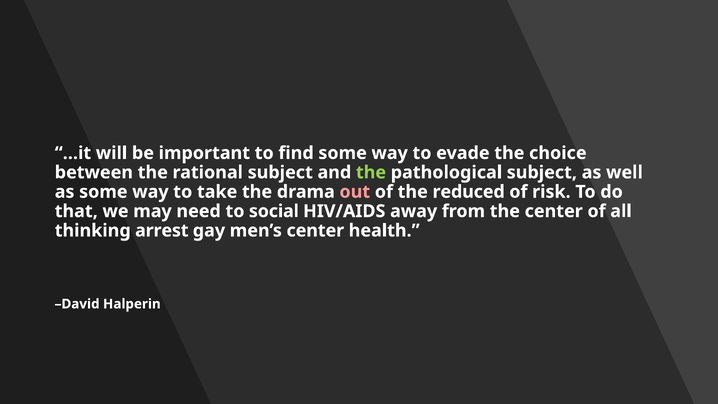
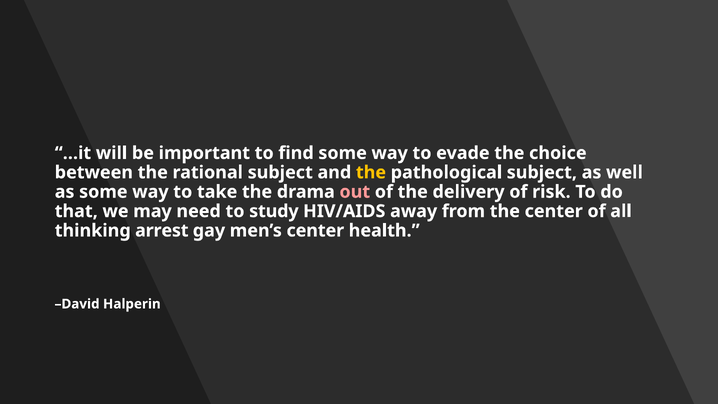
the colour: light green -> yellow (371, 172)
reduced: reduced -> delivery (469, 192)
social: social -> study (274, 211)
